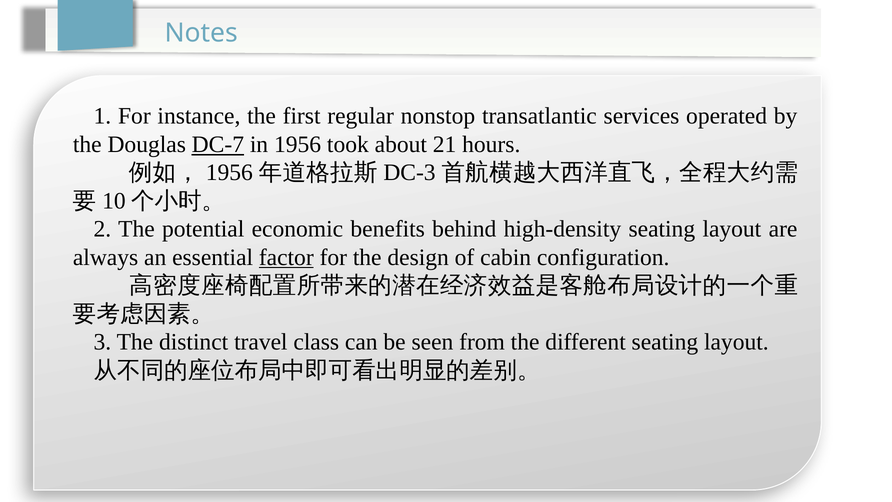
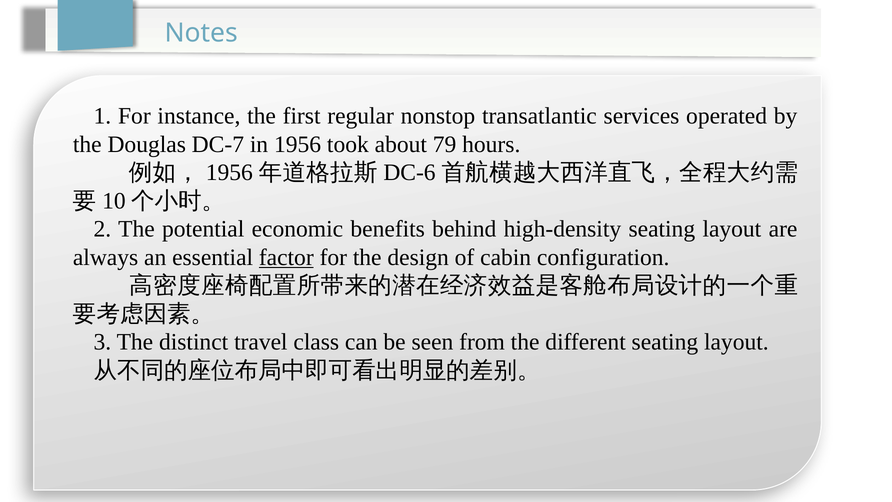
DC-7 underline: present -> none (218, 144)
21: 21 -> 79 (445, 144)
DC-3: DC-3 -> DC-6 (409, 173)
